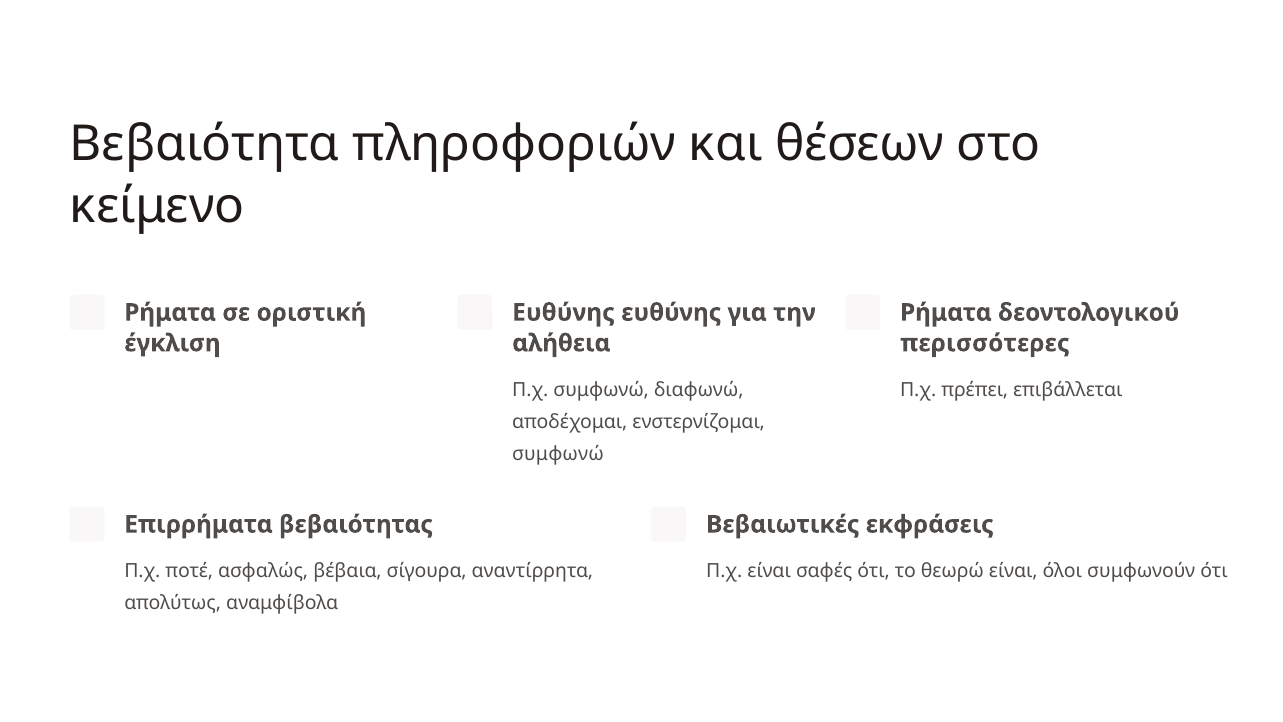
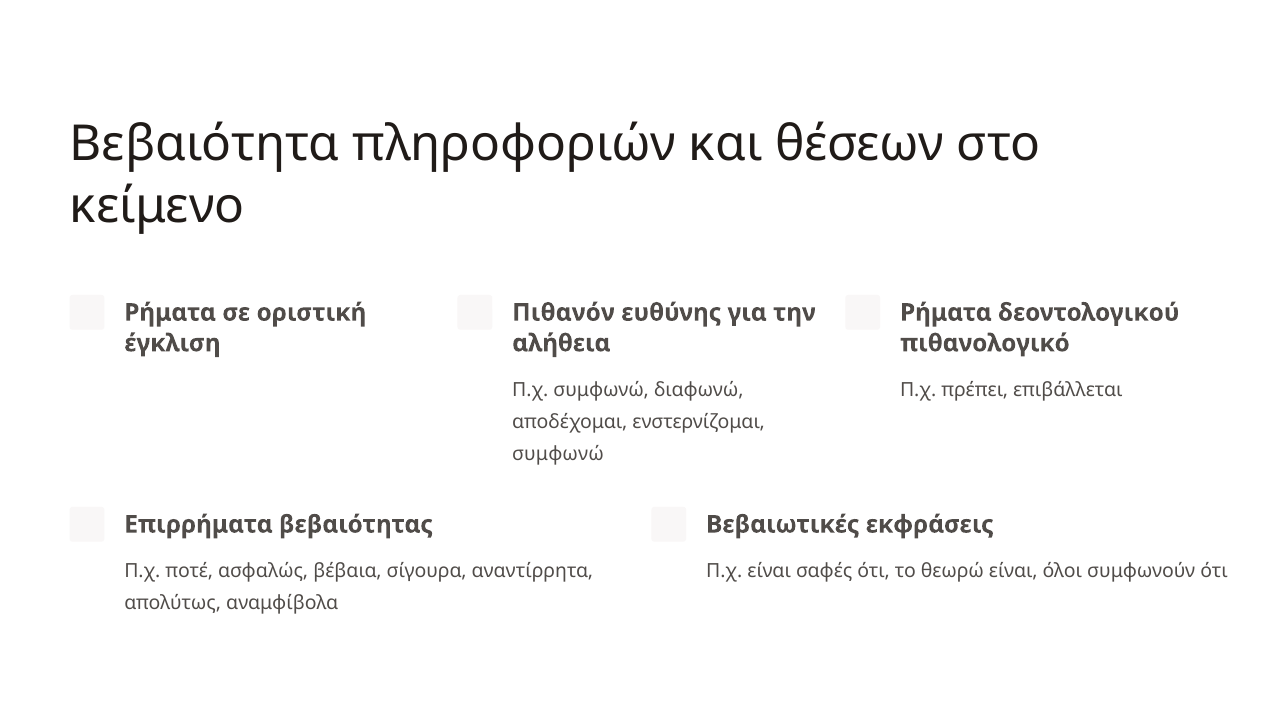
Ευθύνης: Ευθύνης -> Πιθανόν (563, 312)
περισσότερες: περισσότερες -> πιθανολογικό (985, 343)
